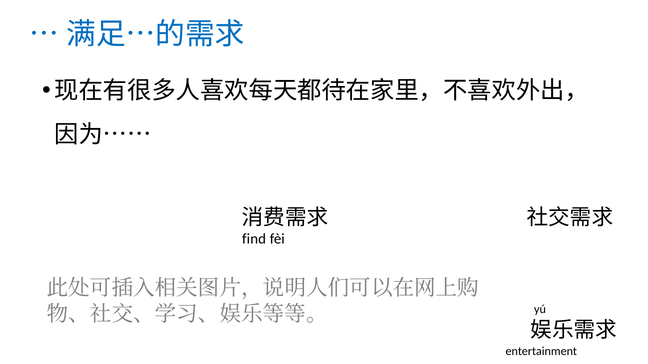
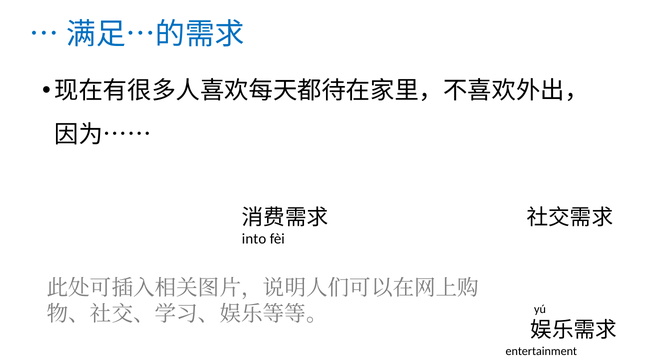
find: find -> into (254, 239)
